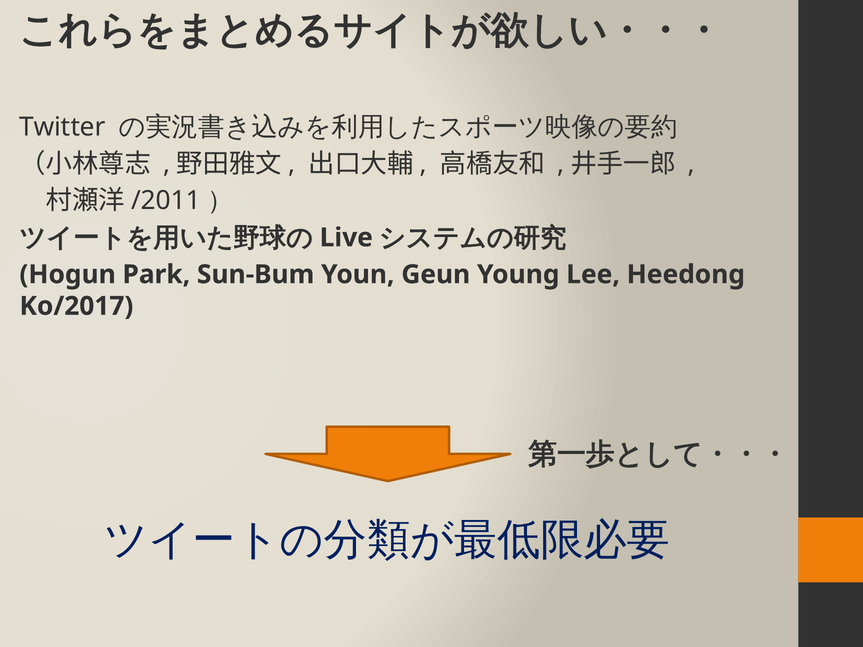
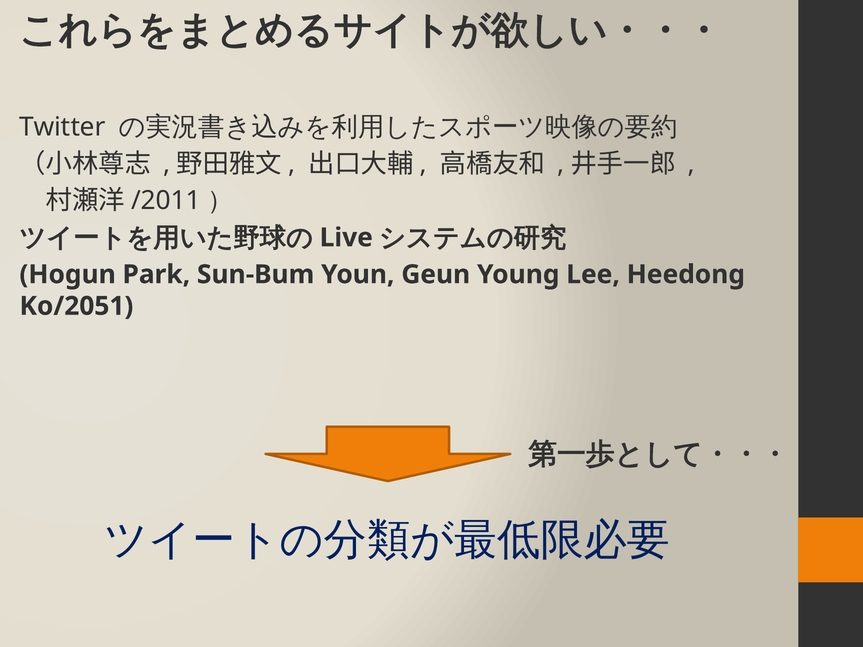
Ko/2017: Ko/2017 -> Ko/2051 (76, 306)
